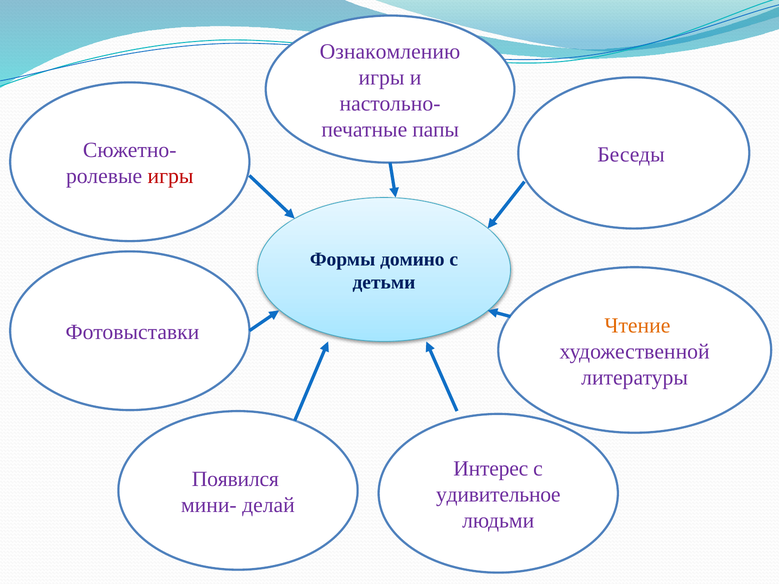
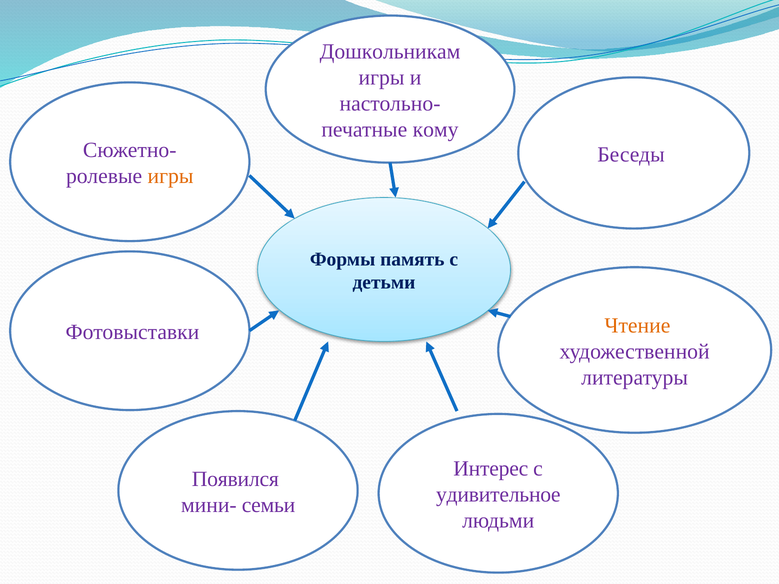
Ознакомлению: Ознакомлению -> Дошкольникам (390, 52)
папы: папы -> кому (436, 130)
игры colour: red -> orange (171, 176)
домино: домино -> память (412, 259)
делай: делай -> семьи (269, 505)
